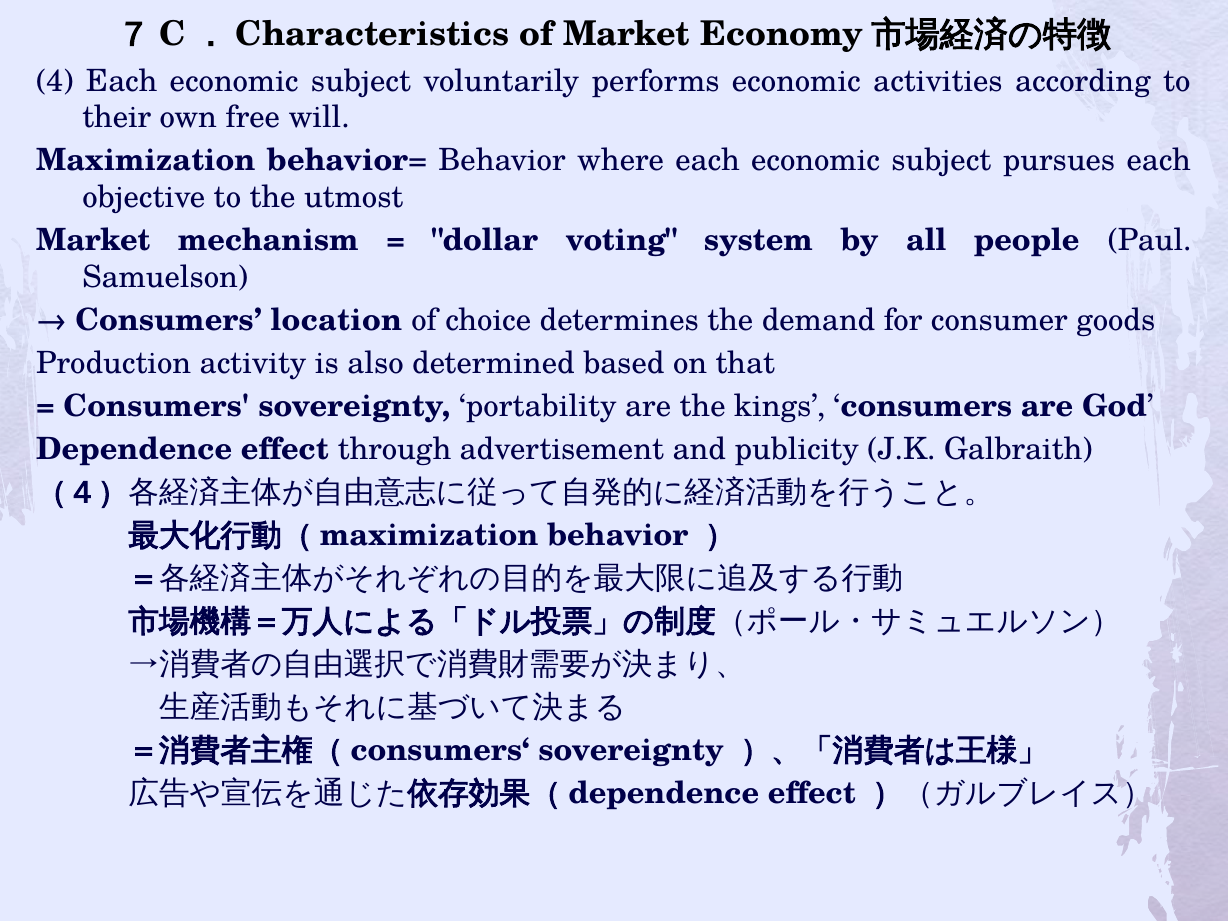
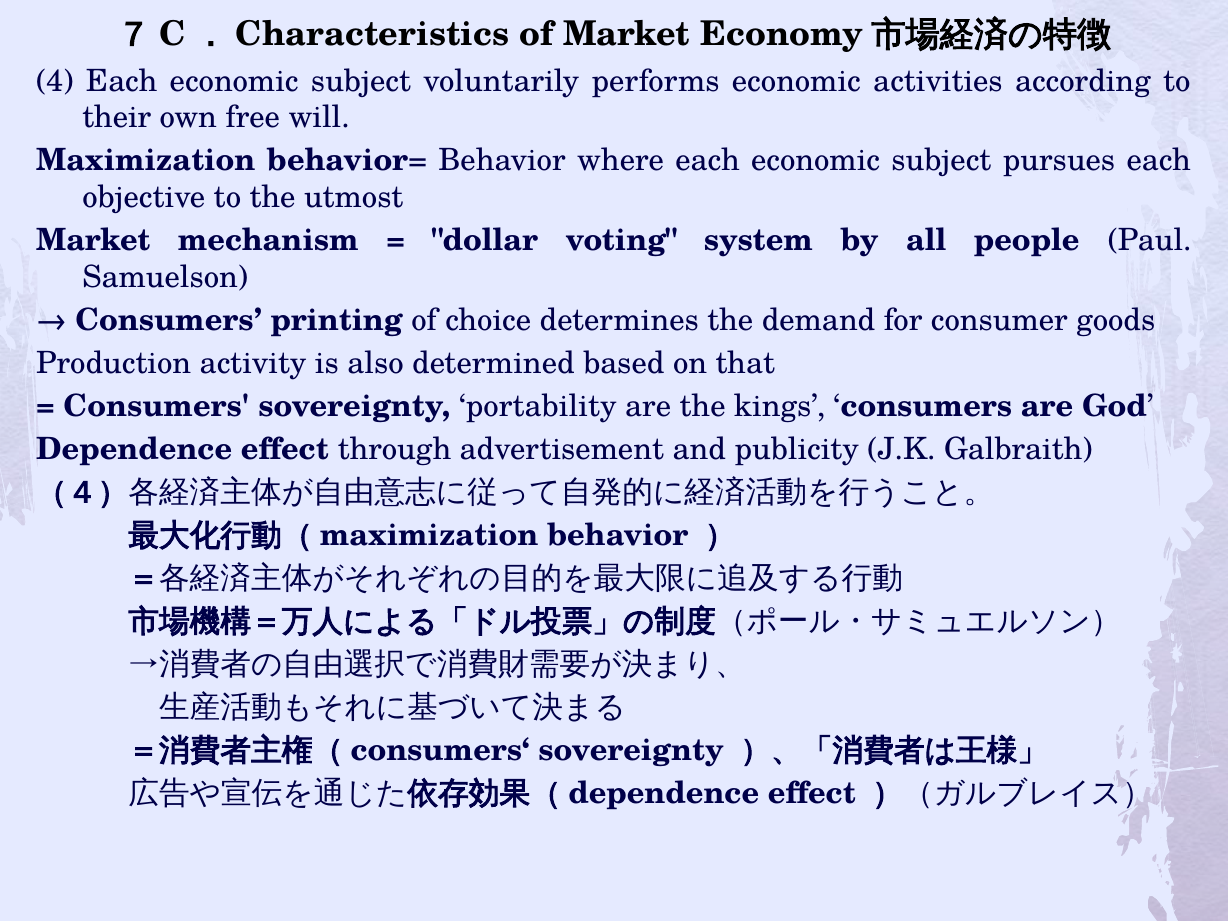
location: location -> printing (337, 320)
